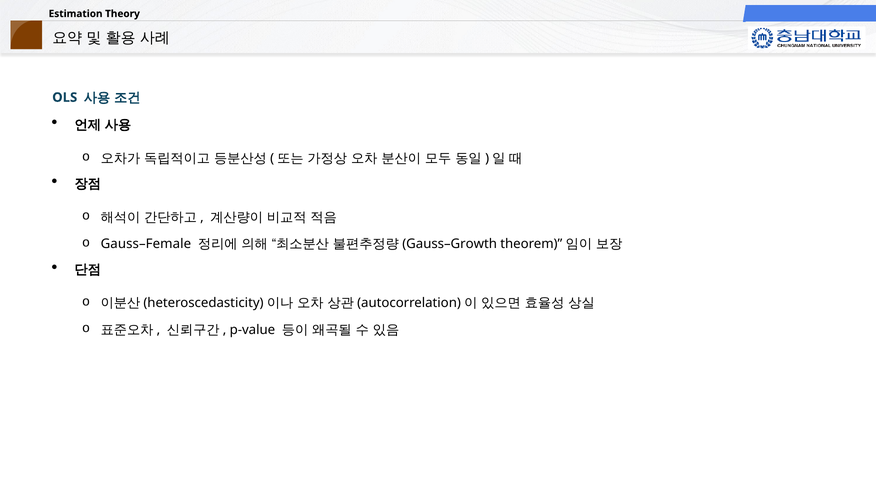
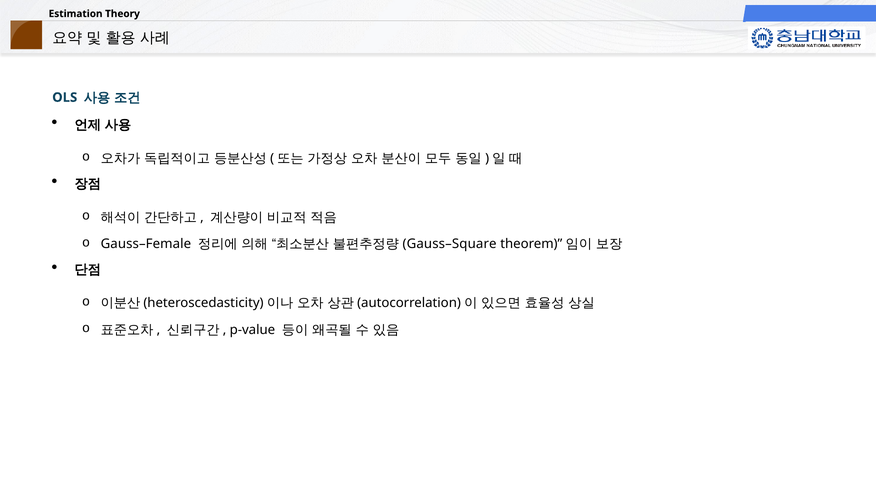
Gauss–Growth: Gauss–Growth -> Gauss–Square (450, 244)
